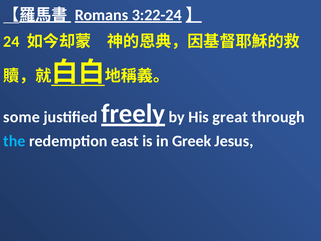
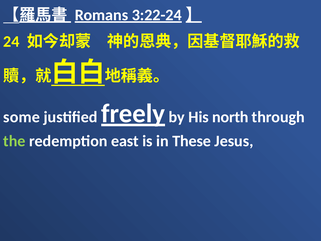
great: great -> north (230, 117)
the colour: light blue -> light green (14, 141)
Greek: Greek -> These (192, 141)
